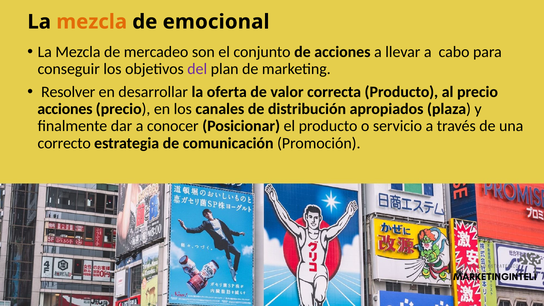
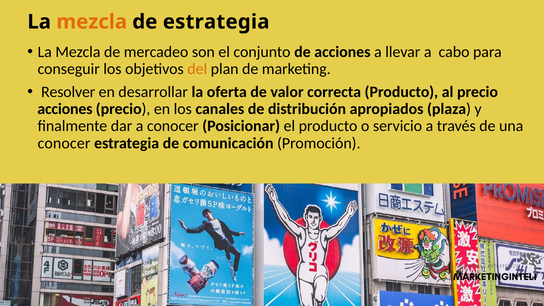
de emocional: emocional -> estrategia (216, 22)
del colour: purple -> orange (197, 69)
correcto: correcto -> conocer (64, 143)
